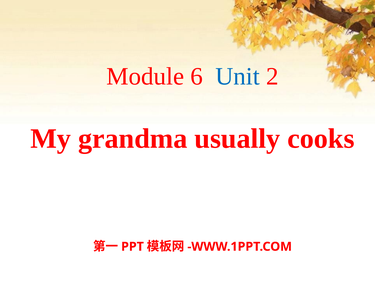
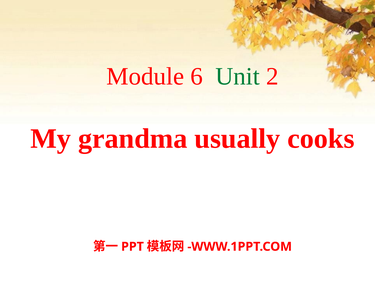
Unit colour: blue -> green (238, 77)
